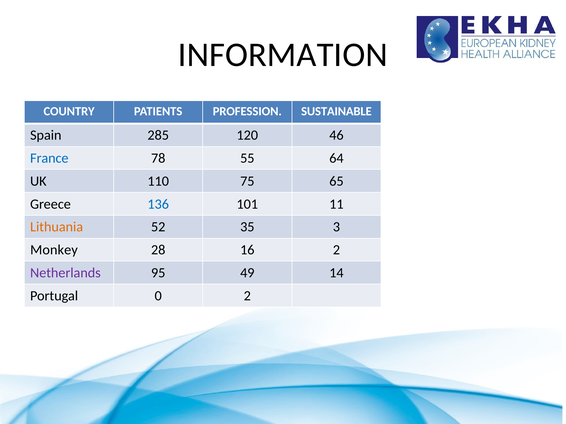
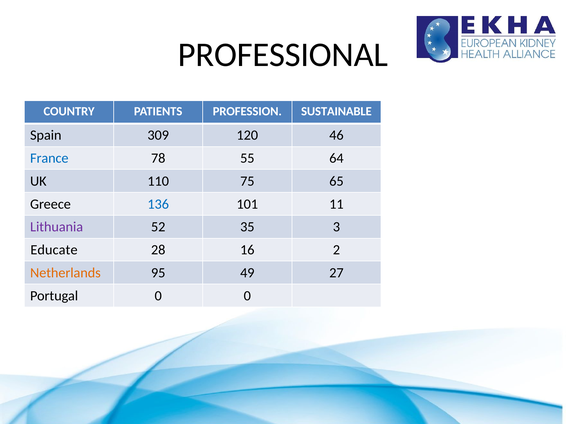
INFORMATION: INFORMATION -> PROFESSIONAL (283, 55)
285: 285 -> 309 (158, 135)
Lithuania colour: orange -> purple (57, 227)
Monkey: Monkey -> Educate (54, 250)
Netherlands colour: purple -> orange (65, 273)
14: 14 -> 27 (336, 273)
0 2: 2 -> 0 (247, 296)
